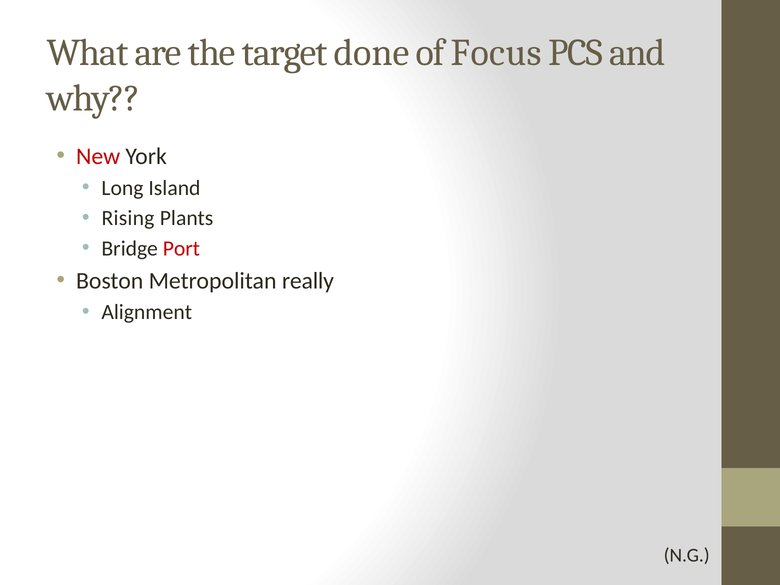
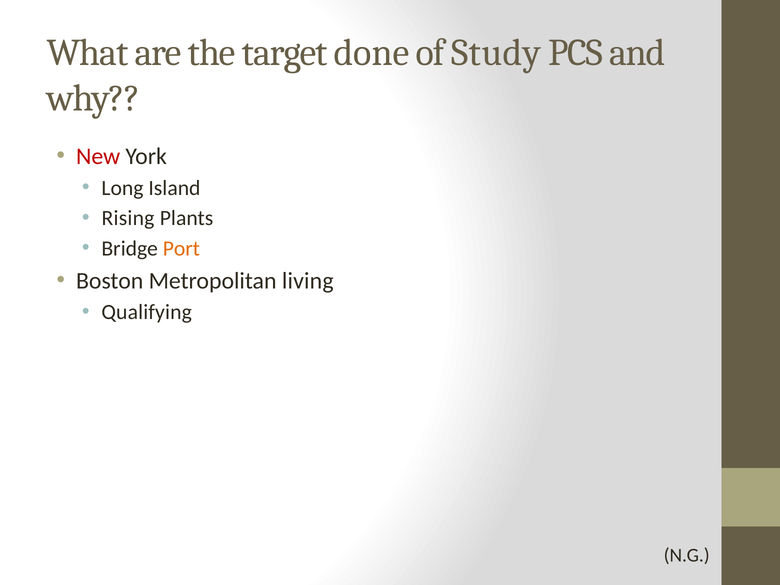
Focus: Focus -> Study (496, 53)
Port colour: red -> orange (181, 249)
really: really -> living (308, 281)
Alignment: Alignment -> Qualifying (147, 312)
